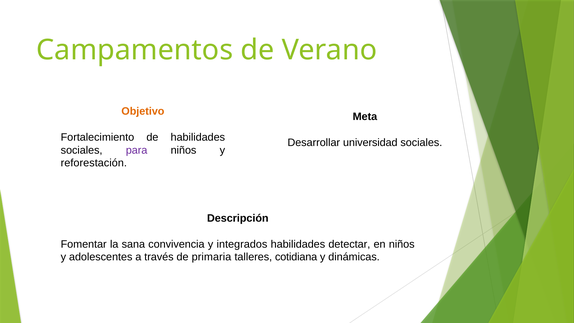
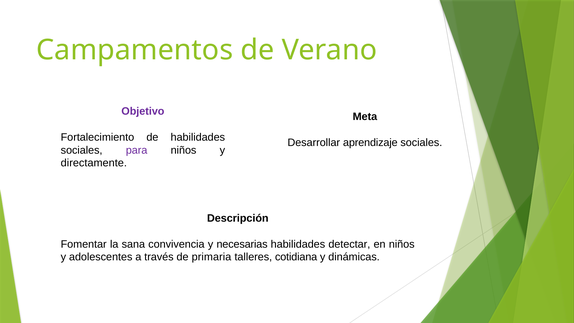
Objetivo colour: orange -> purple (143, 111)
universidad: universidad -> aprendizaje (370, 142)
reforestación: reforestación -> directamente (94, 163)
integrados: integrados -> necesarias (242, 244)
